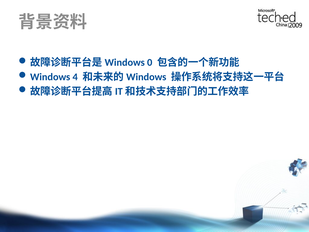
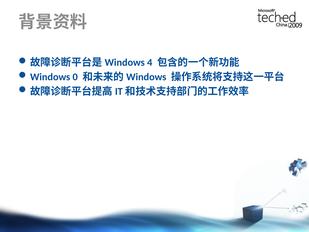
0: 0 -> 4 (150, 62)
4: 4 -> 0 (75, 77)
